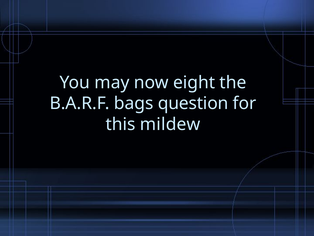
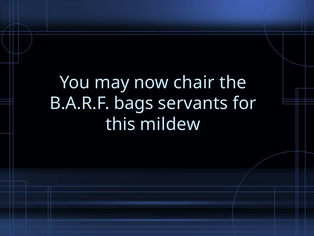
eight: eight -> chair (194, 82)
question: question -> servants (193, 103)
